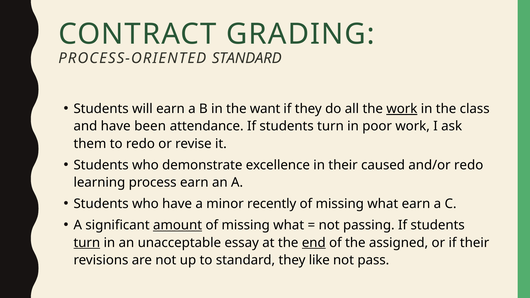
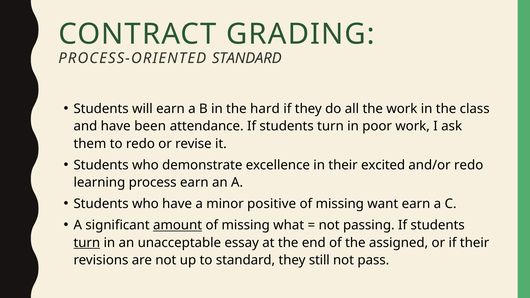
want: want -> hard (265, 109)
work underline: present -> none (402, 109)
caused: caused -> excited (383, 165)
recently: recently -> positive (272, 204)
what: what -> want (383, 204)
end underline: present -> none (314, 243)
like: like -> still (319, 260)
